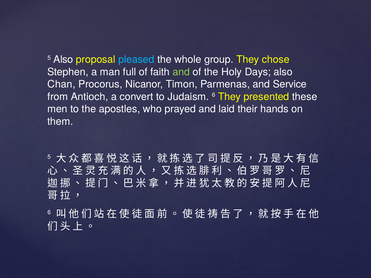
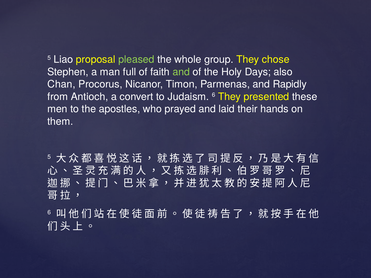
5 Also: Also -> Liao (63, 60)
pleased colour: light blue -> light green (136, 60)
Service: Service -> Rapidly (290, 84)
